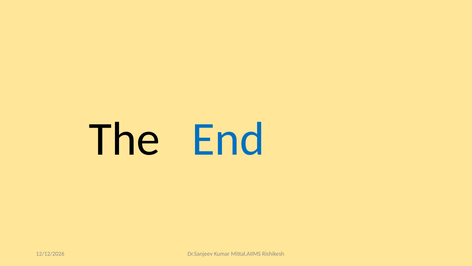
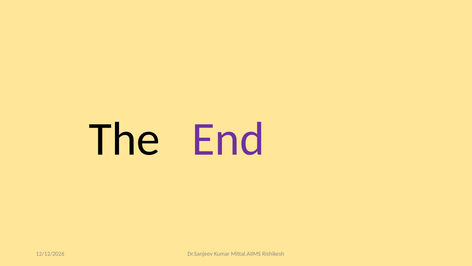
End colour: blue -> purple (228, 139)
